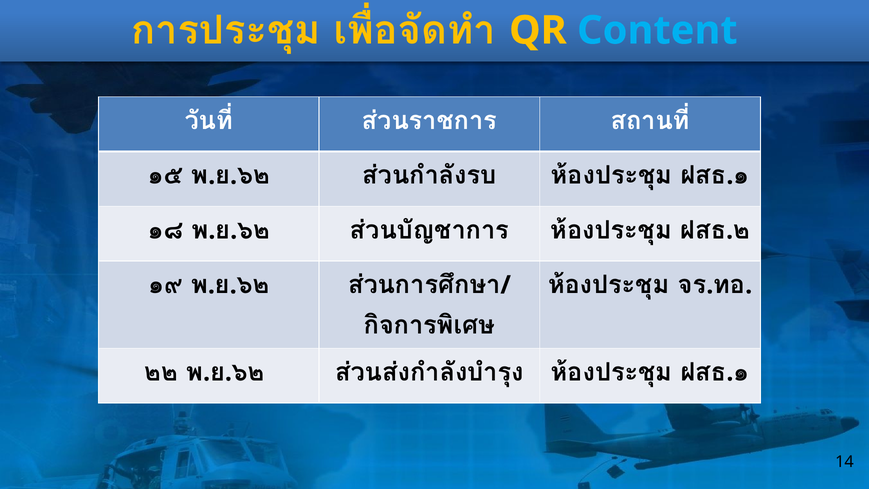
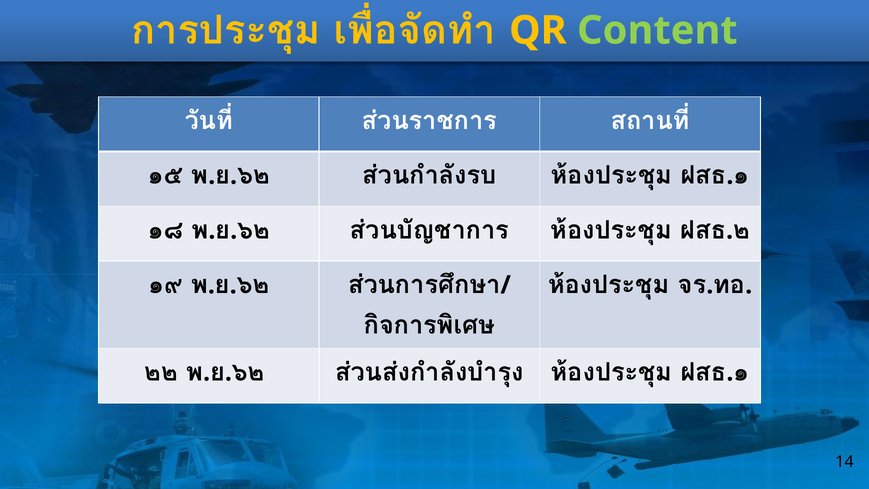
Content colour: light blue -> light green (657, 30)
